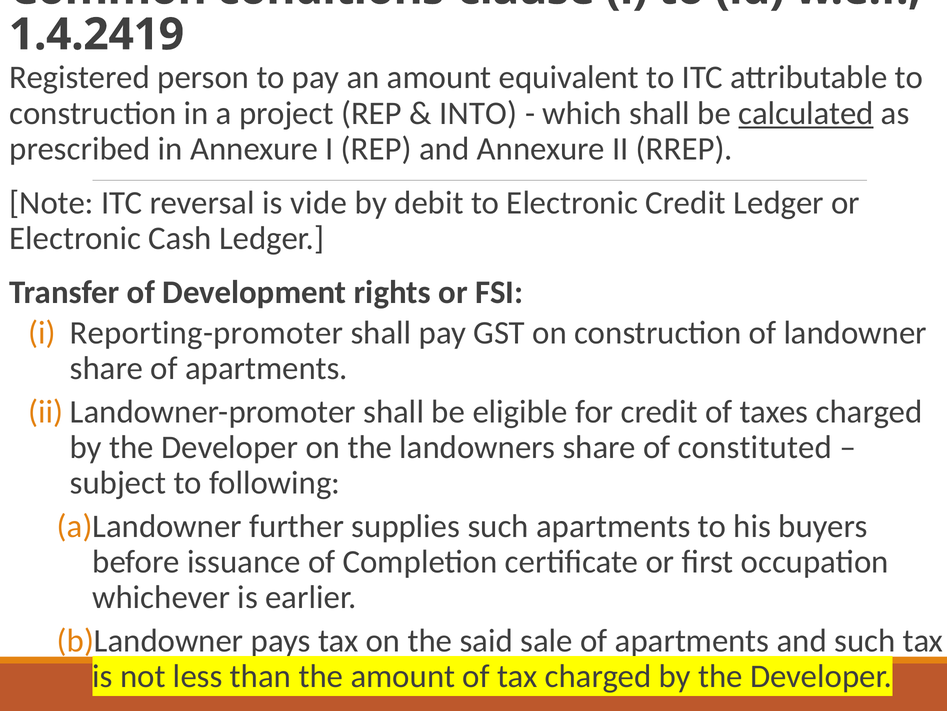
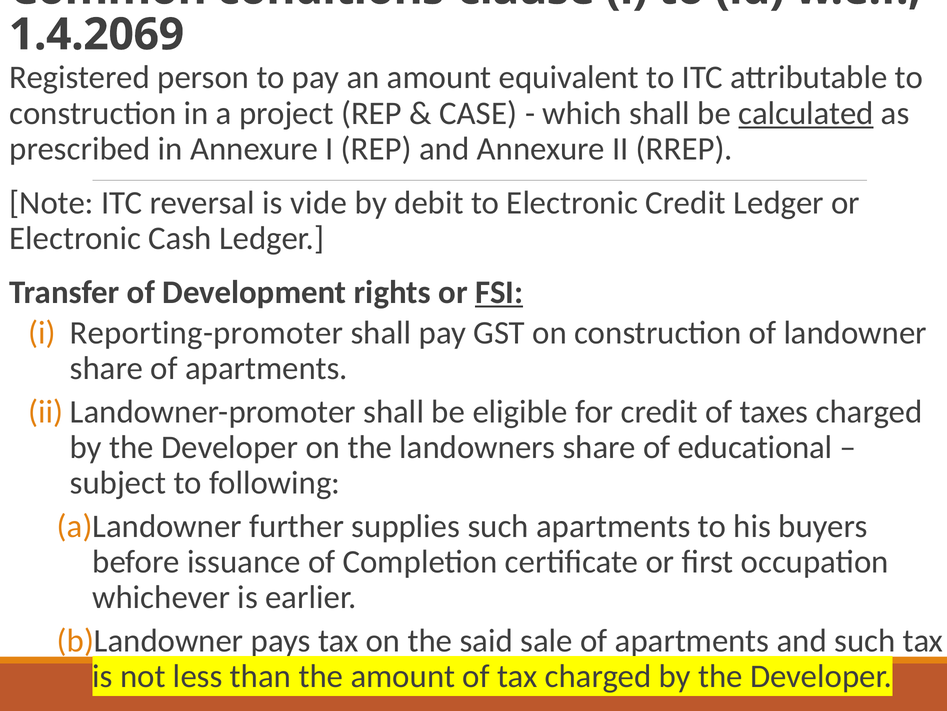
1.4.2419: 1.4.2419 -> 1.4.2069 (97, 35)
INTO: INTO -> CASE (478, 113)
FSI underline: none -> present (499, 292)
constituted: constituted -> educational (755, 447)
